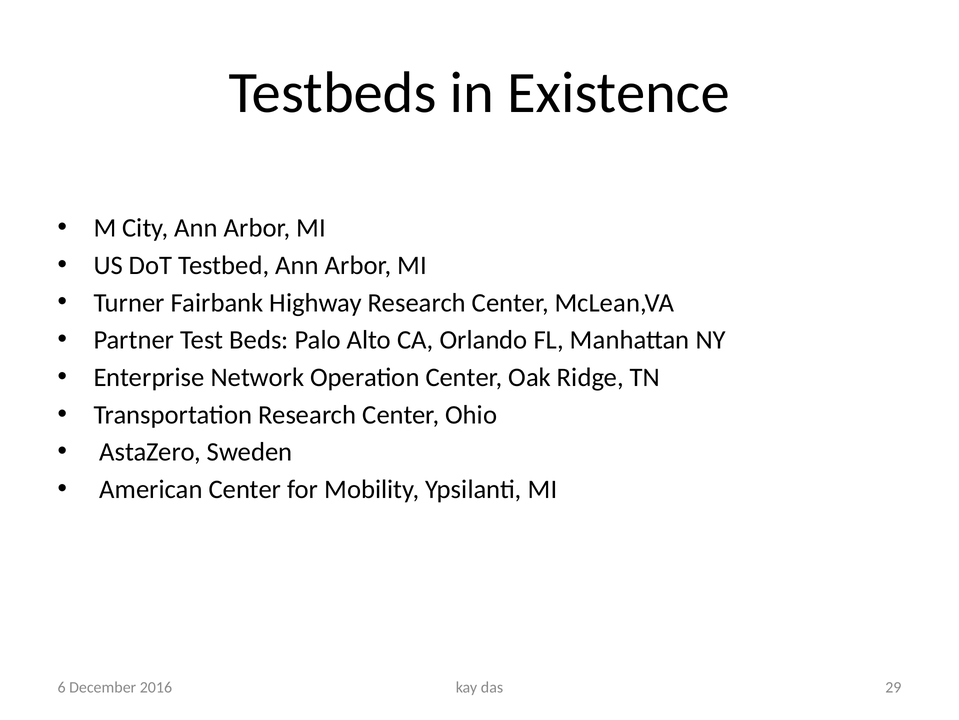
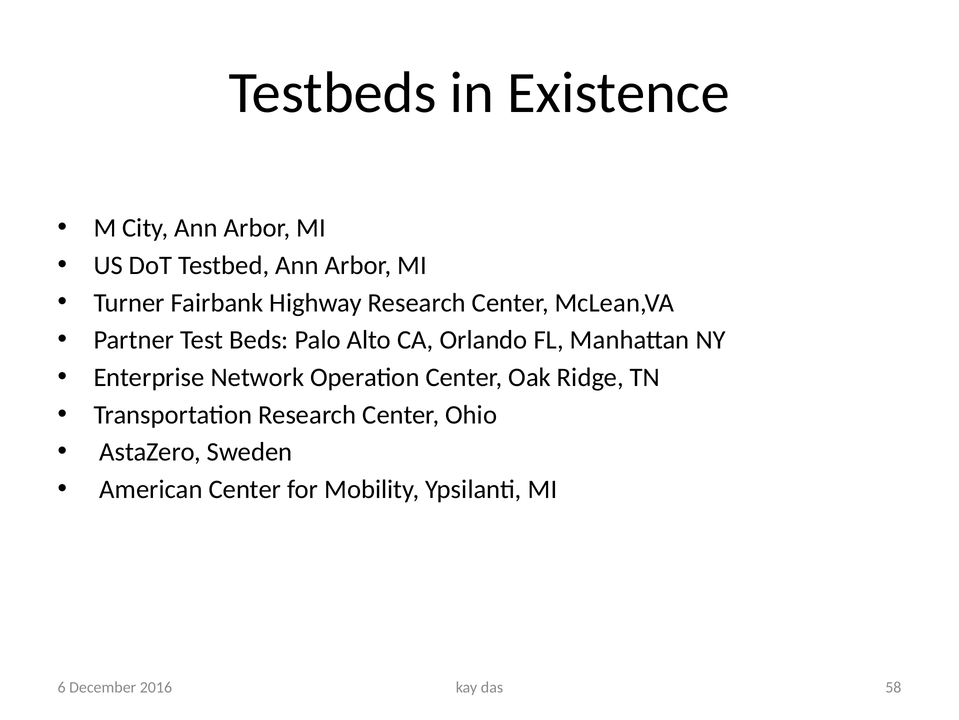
29: 29 -> 58 (893, 687)
